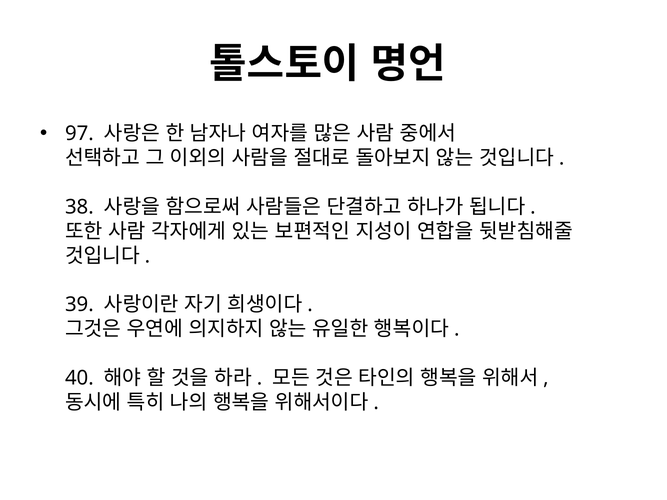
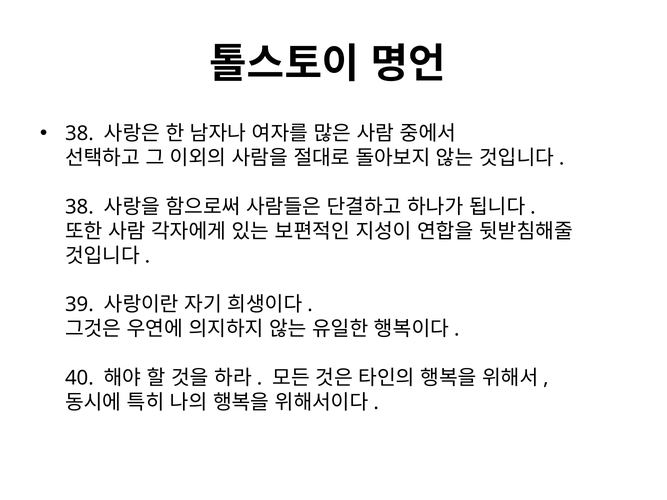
97: 97 -> 38 (79, 134)
